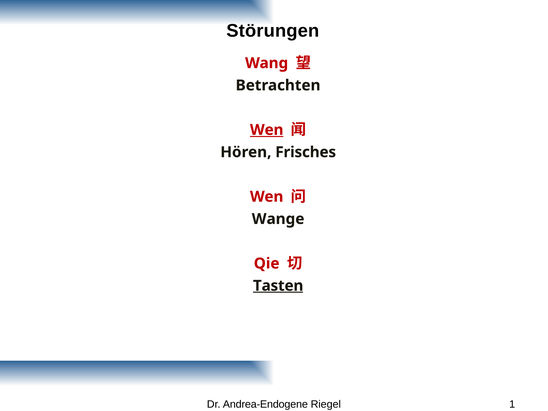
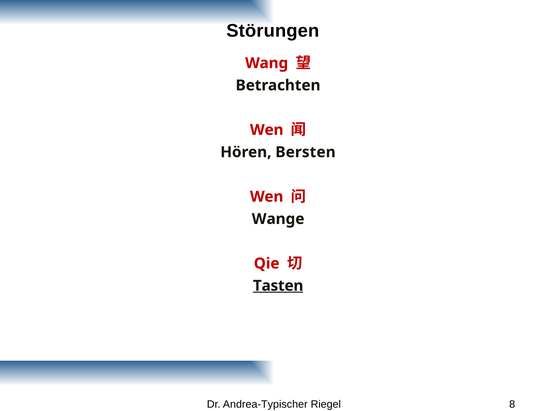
Wen underline: present -> none (267, 130)
Frisches: Frisches -> Bersten (306, 152)
Andrea-Endogene: Andrea-Endogene -> Andrea-Typischer (265, 404)
1: 1 -> 8 (512, 404)
